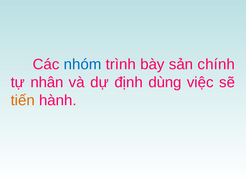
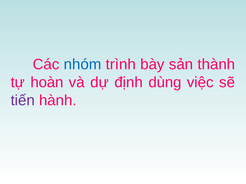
chính: chính -> thành (216, 65)
nhân: nhân -> hoàn (47, 83)
tiến colour: orange -> purple (23, 101)
